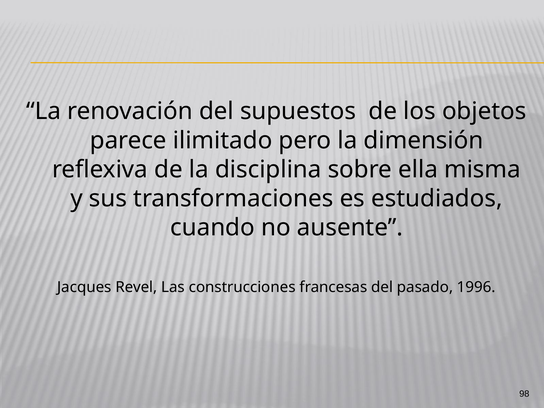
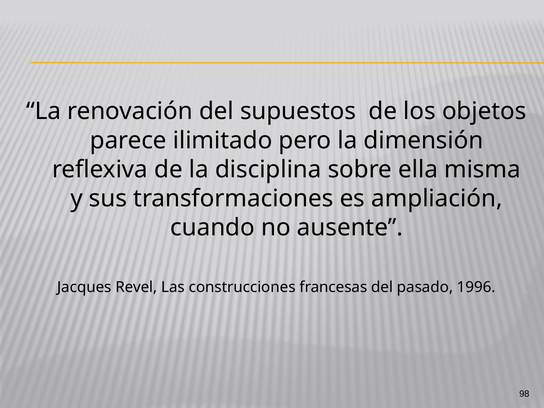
estudiados: estudiados -> ampliación (437, 198)
